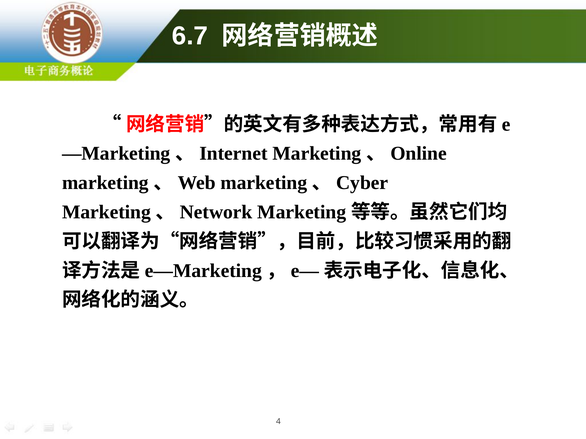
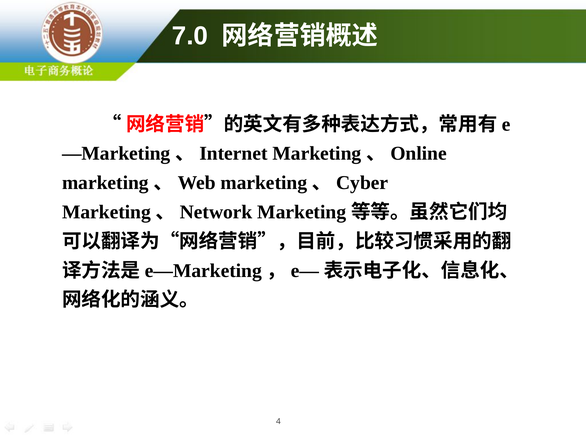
6.7: 6.7 -> 7.0 (190, 36)
